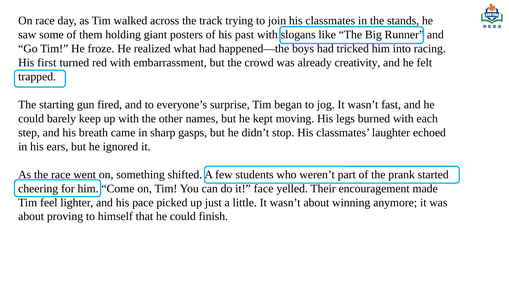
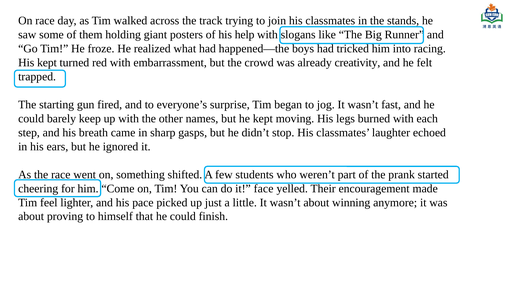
past: past -> help (245, 35)
His first: first -> kept (47, 63)
